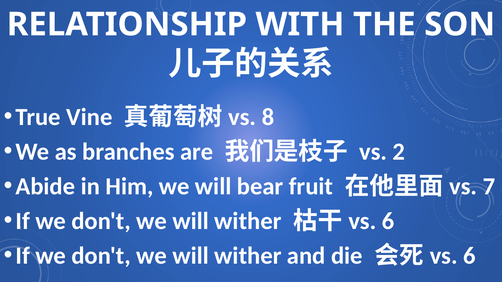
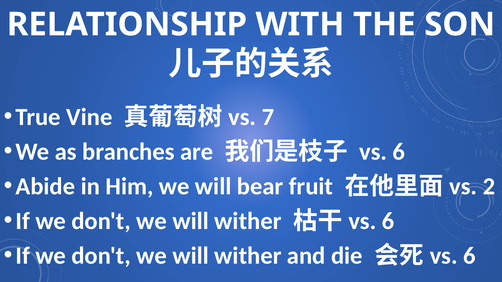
8: 8 -> 7 (268, 117)
vs 2: 2 -> 6 (399, 152)
7: 7 -> 2 (489, 187)
